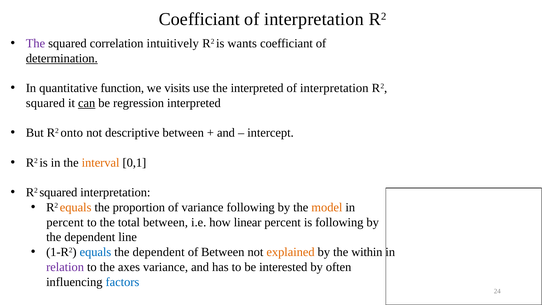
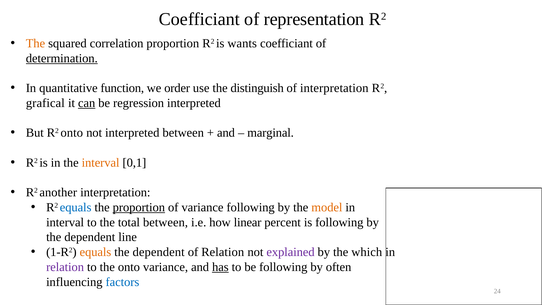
Coefficiant of interpretation: interpretation -> representation (314, 19)
The colour: purple -> orange (35, 43)
correlation intuitively: intuitively -> proportion (173, 43)
visits: visits -> order (177, 88)
the interpreted: interpreted -> distinguish (257, 88)
squared: squared -> grafical (45, 103)
not descriptive: descriptive -> interpreted (132, 133)
intercept: intercept -> marginal (271, 133)
squared: squared -> another (58, 192)
equals colour: orange -> blue (76, 207)
proportion underline: none -> present (139, 207)
percent: percent -> interval (65, 222)
equals colour: blue -> orange (95, 252)
of Between: Between -> Relation (223, 252)
explained colour: orange -> purple (291, 252)
within: within -> which (367, 252)
the axes: axes -> onto (129, 267)
has underline: none -> present (220, 267)
be interested: interested -> following (283, 267)
